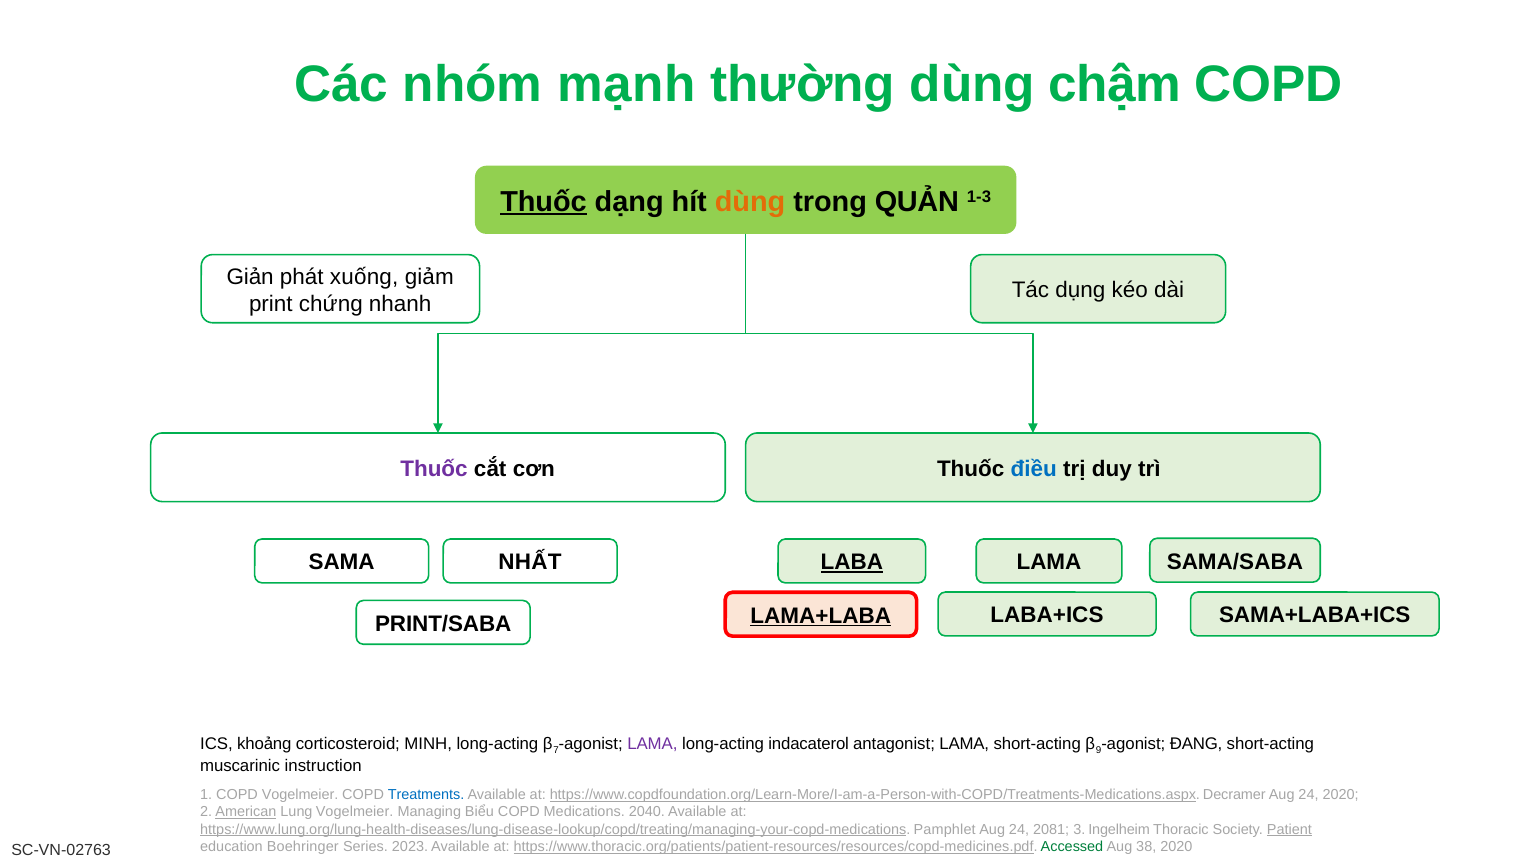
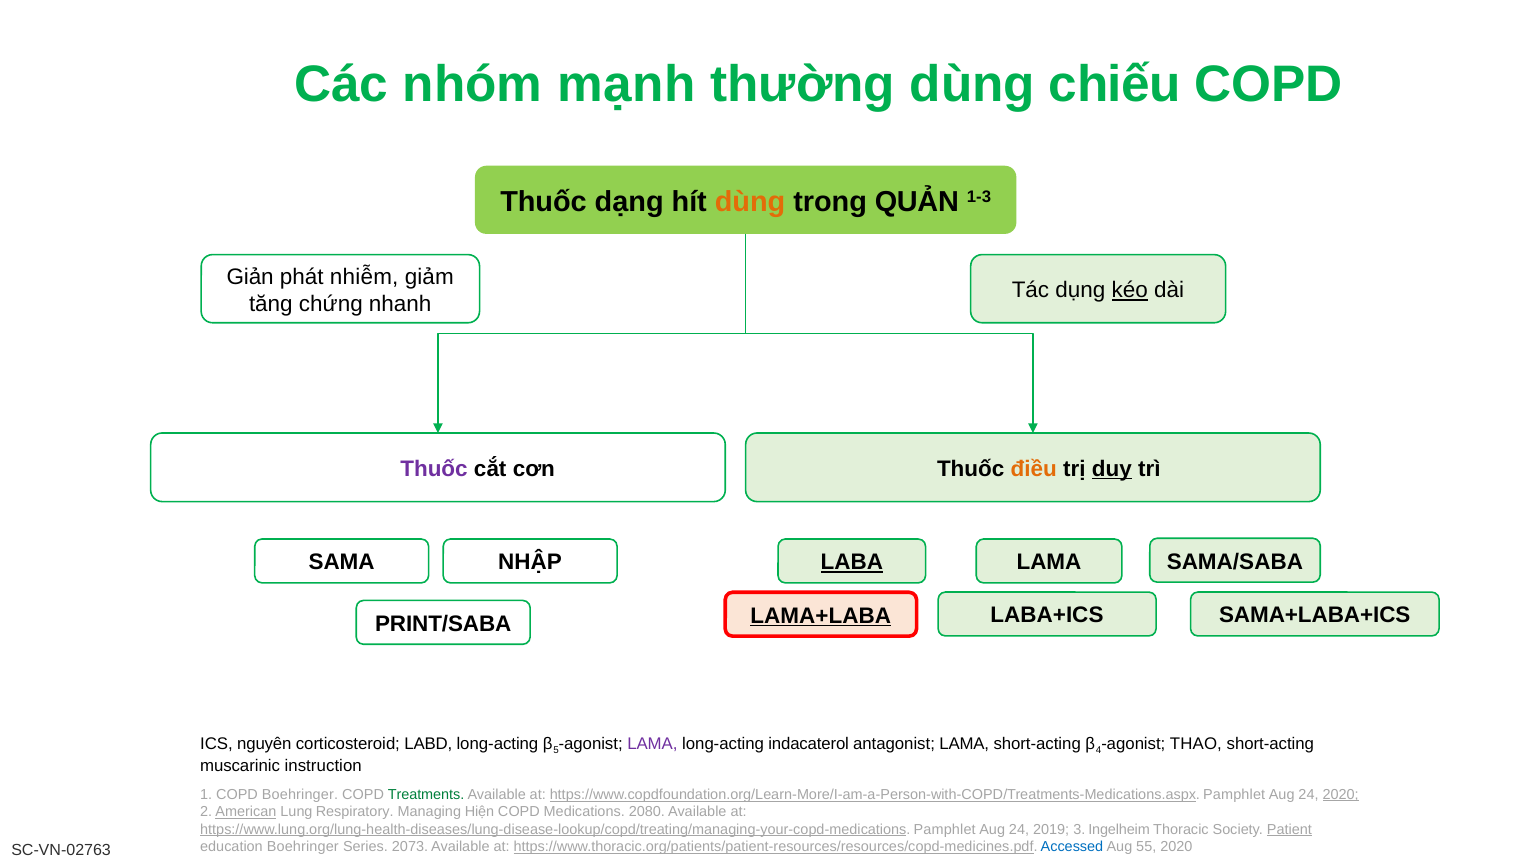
chậm: chậm -> chiếu (1115, 84)
Thuốc underline: present -> none (544, 202)
xuống: xuống -> nhiễm (364, 277)
kéo underline: none -> present (1130, 290)
print: print -> tăng (271, 304)
điều colour: blue -> orange (1034, 469)
duy underline: none -> present (1112, 469)
NHẤT: NHẤT -> NHẬP (530, 563)
khoảng: khoảng -> nguyên (264, 744)
MINH: MINH -> LABD (428, 744)
7: 7 -> 5 (556, 750)
9: 9 -> 4 (1099, 750)
ĐANG: ĐANG -> THAO (1196, 744)
COPD Vogelmeier: Vogelmeier -> Boehringer (300, 795)
Treatments colour: blue -> green (426, 795)
https://www.copdfoundation.org/Learn-More/I-am-a-Person-with-COPD/Treatments-Medications.aspx Decramer: Decramer -> Pamphlet (1234, 795)
2020 underline: none -> present (1341, 795)
Lung Vogelmeier: Vogelmeier -> Respiratory (355, 812)
Biểu: Biểu -> Hiện (479, 812)
2040: 2040 -> 2080 (647, 812)
2081: 2081 -> 2019 (1051, 830)
2023: 2023 -> 2073 (410, 847)
Accessed colour: green -> blue (1072, 847)
38: 38 -> 55 (1146, 847)
